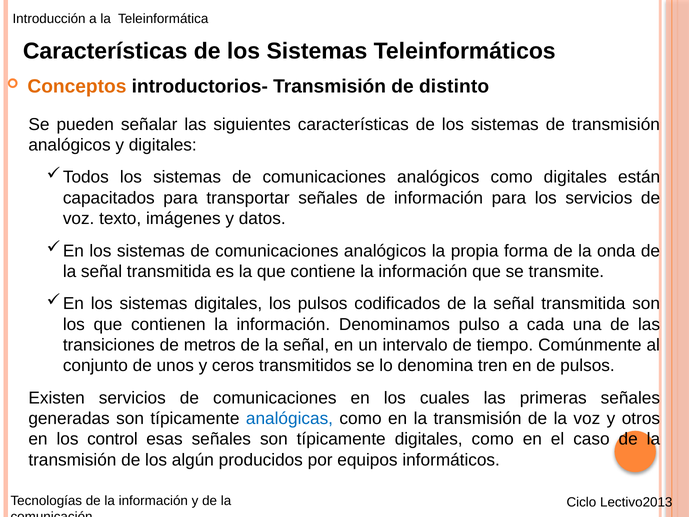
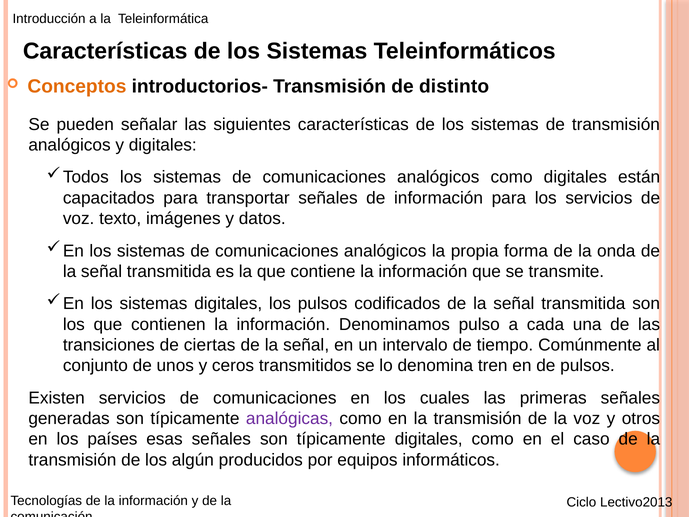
metros: metros -> ciertas (210, 345)
analógicas colour: blue -> purple (289, 418)
control: control -> países (112, 439)
